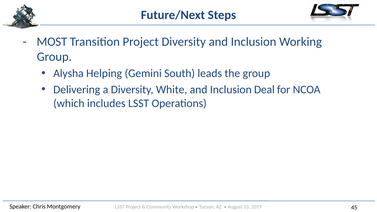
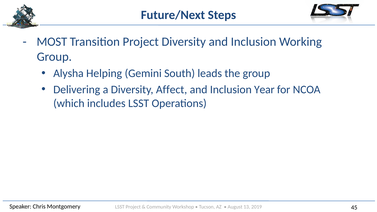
White: White -> Affect (172, 90)
Deal: Deal -> Year (264, 90)
